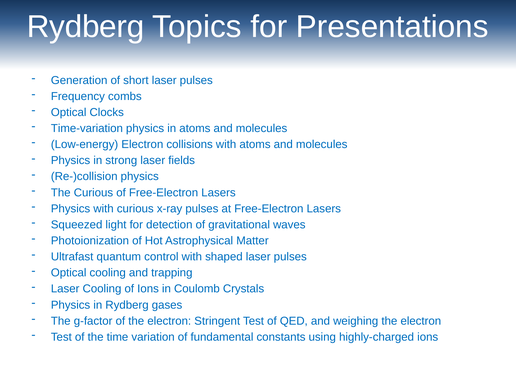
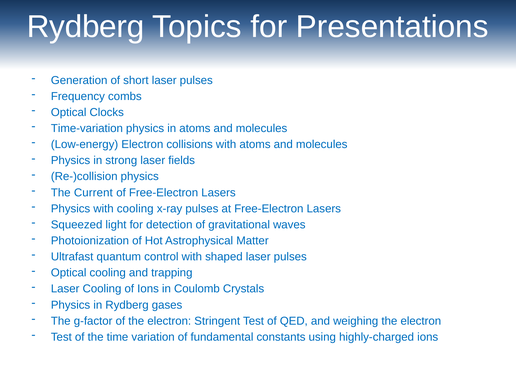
The Curious: Curious -> Current (93, 193)
with curious: curious -> cooling (135, 209)
